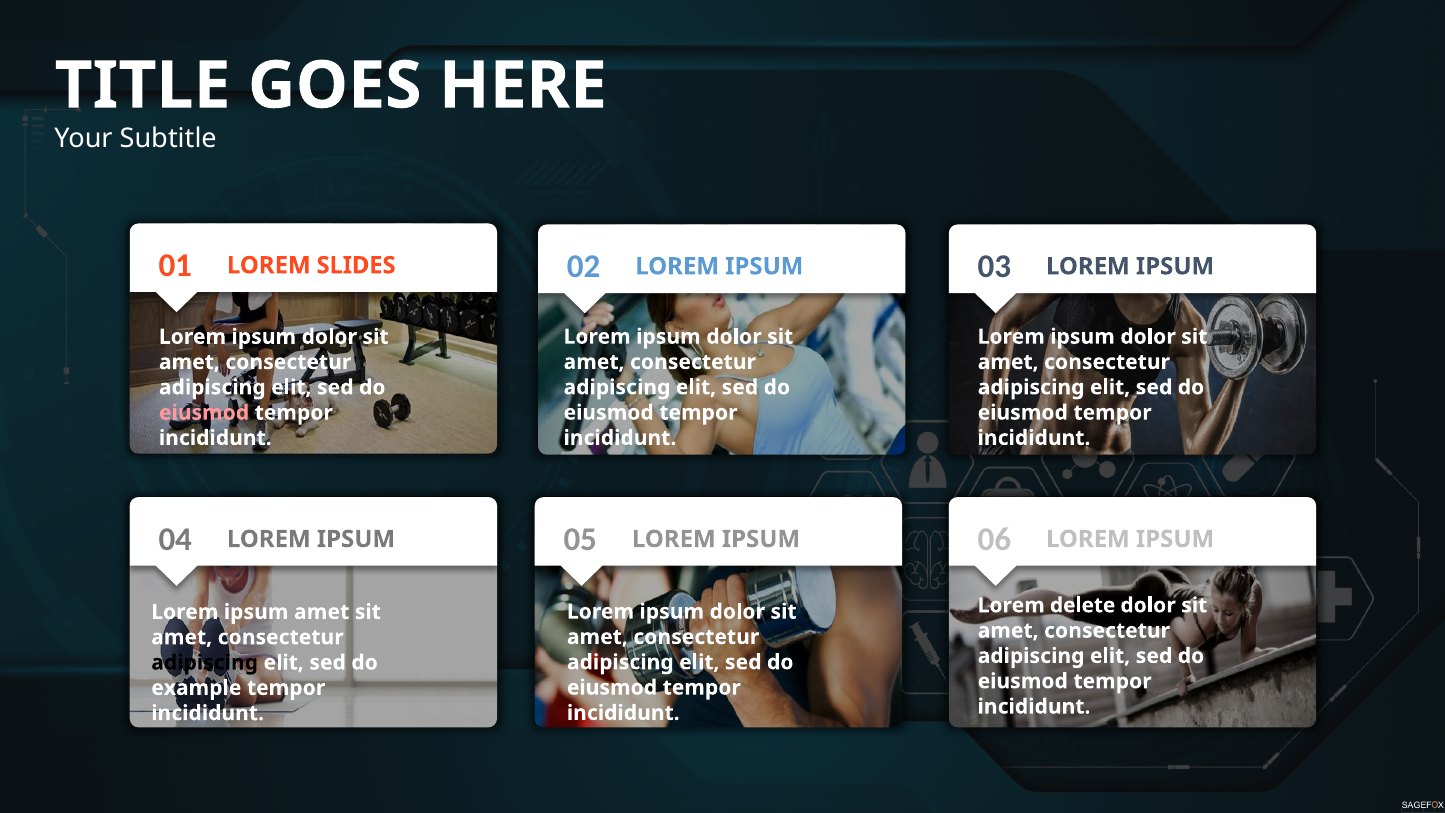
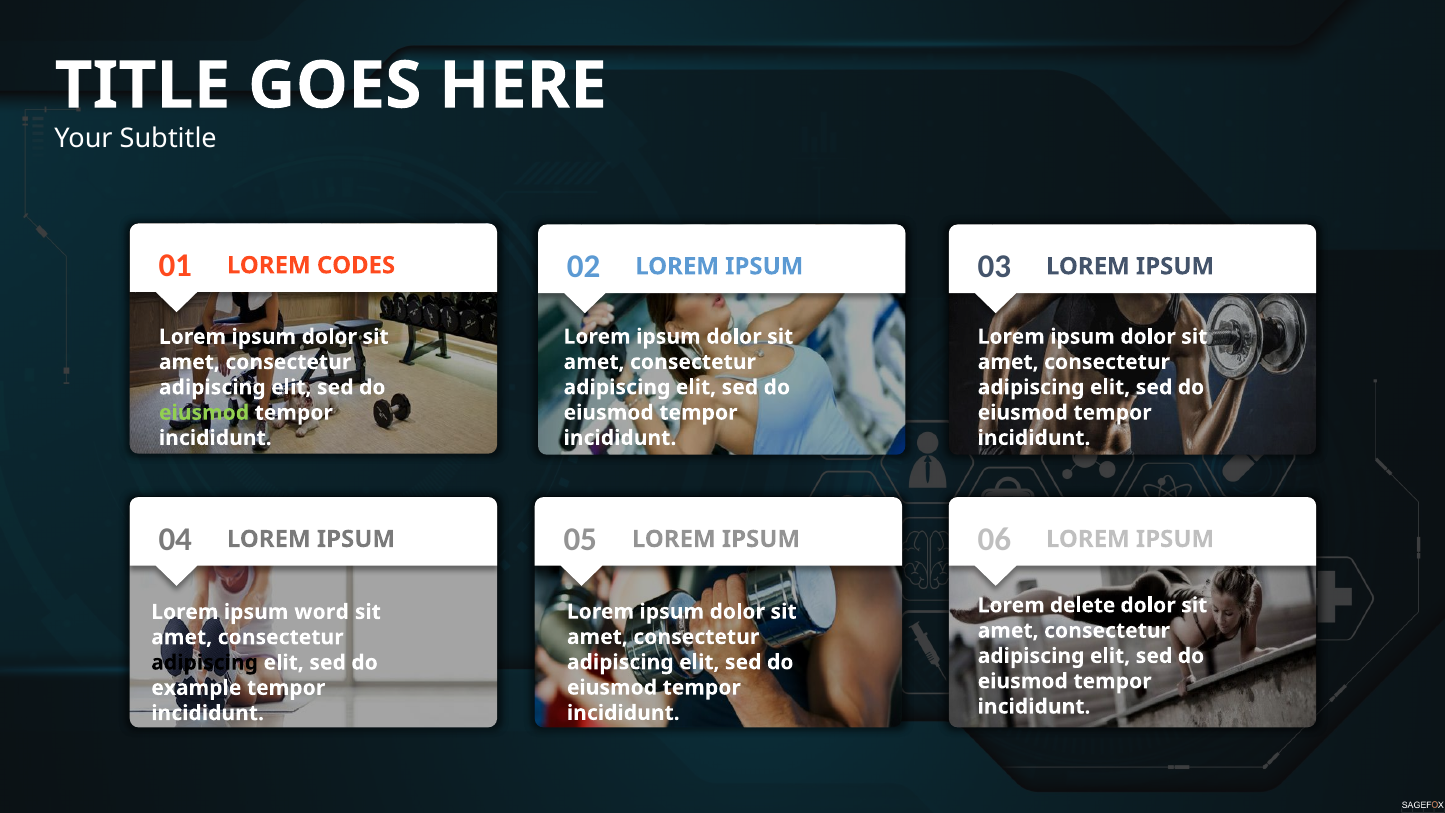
SLIDES: SLIDES -> CODES (356, 265)
eiusmod colour: pink -> light green (204, 413)
ipsum amet: amet -> word (322, 612)
